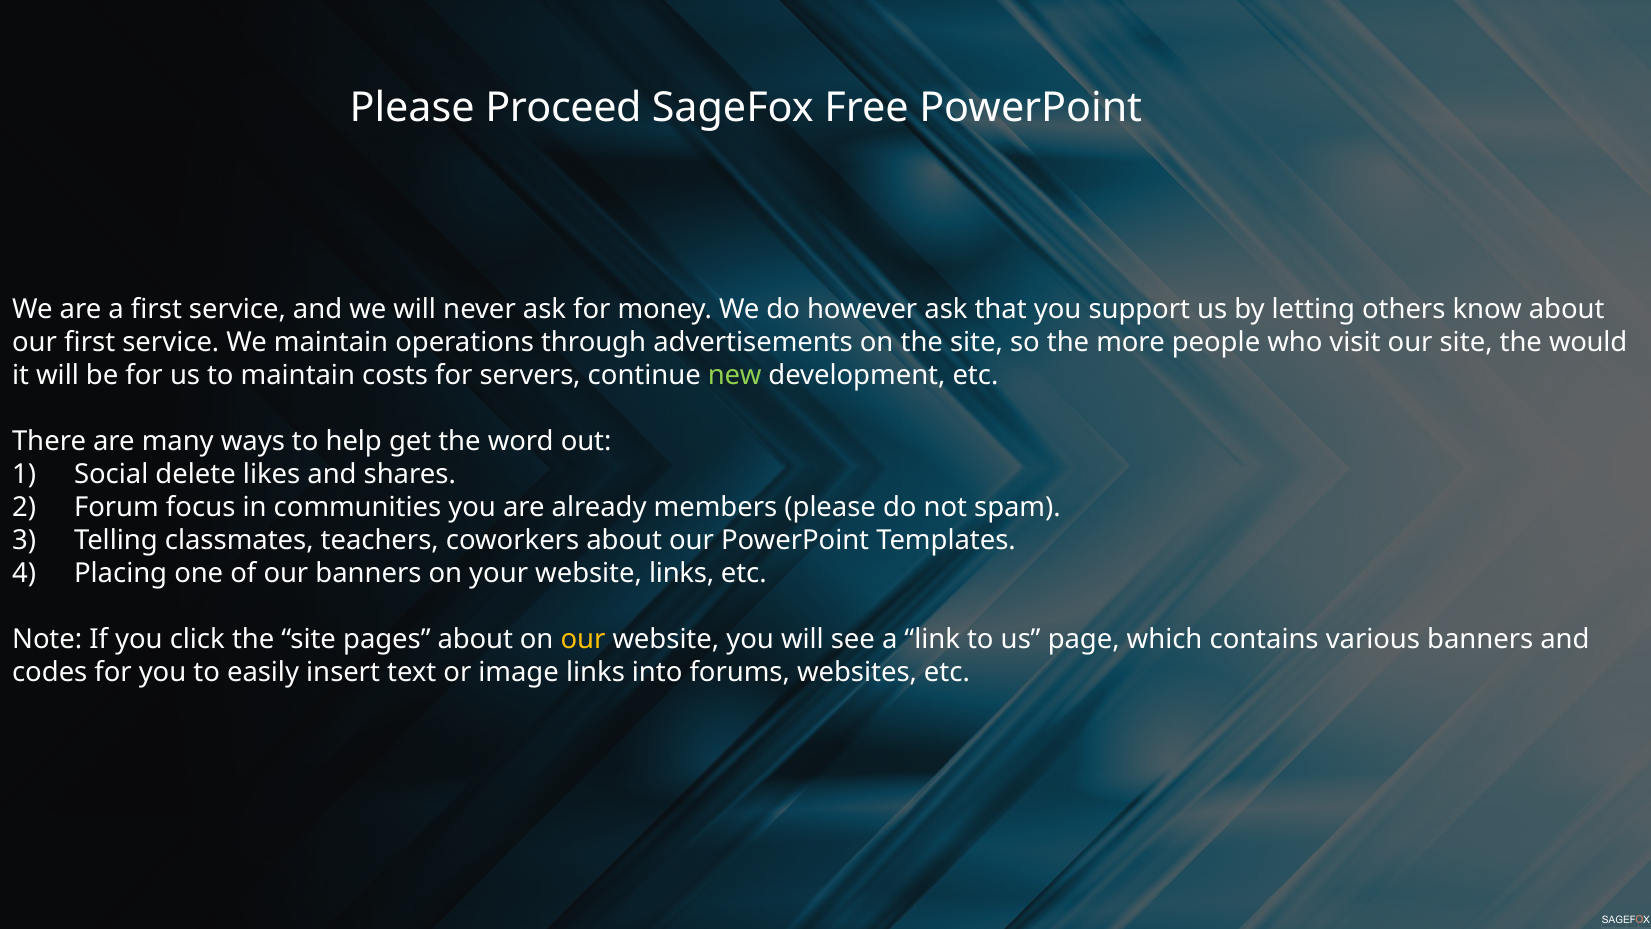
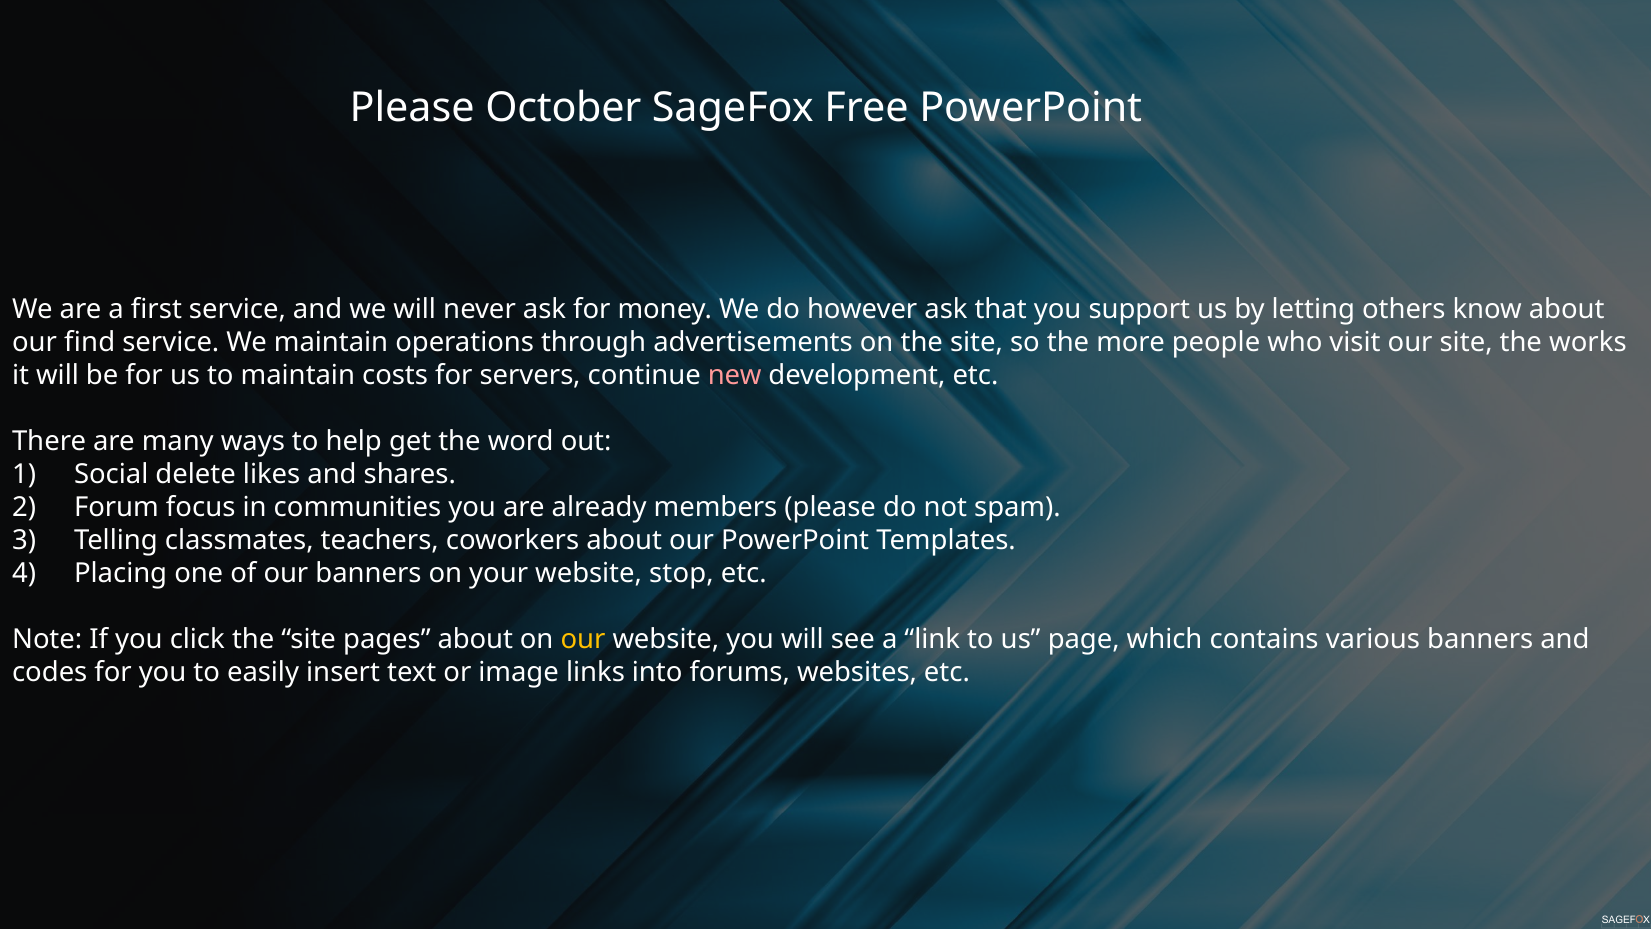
Proceed: Proceed -> October (563, 108)
our first: first -> find (90, 342)
would: would -> works (1588, 342)
new colour: light green -> pink (735, 375)
website links: links -> stop (681, 573)
